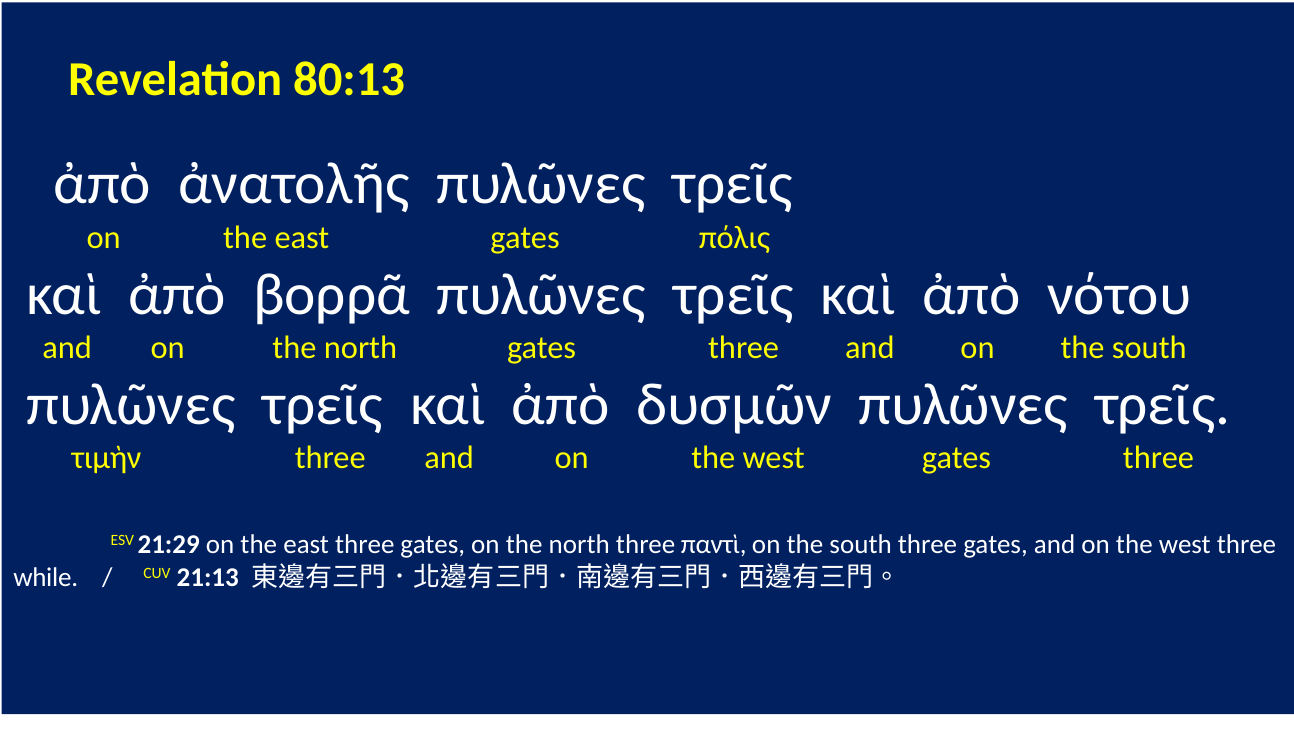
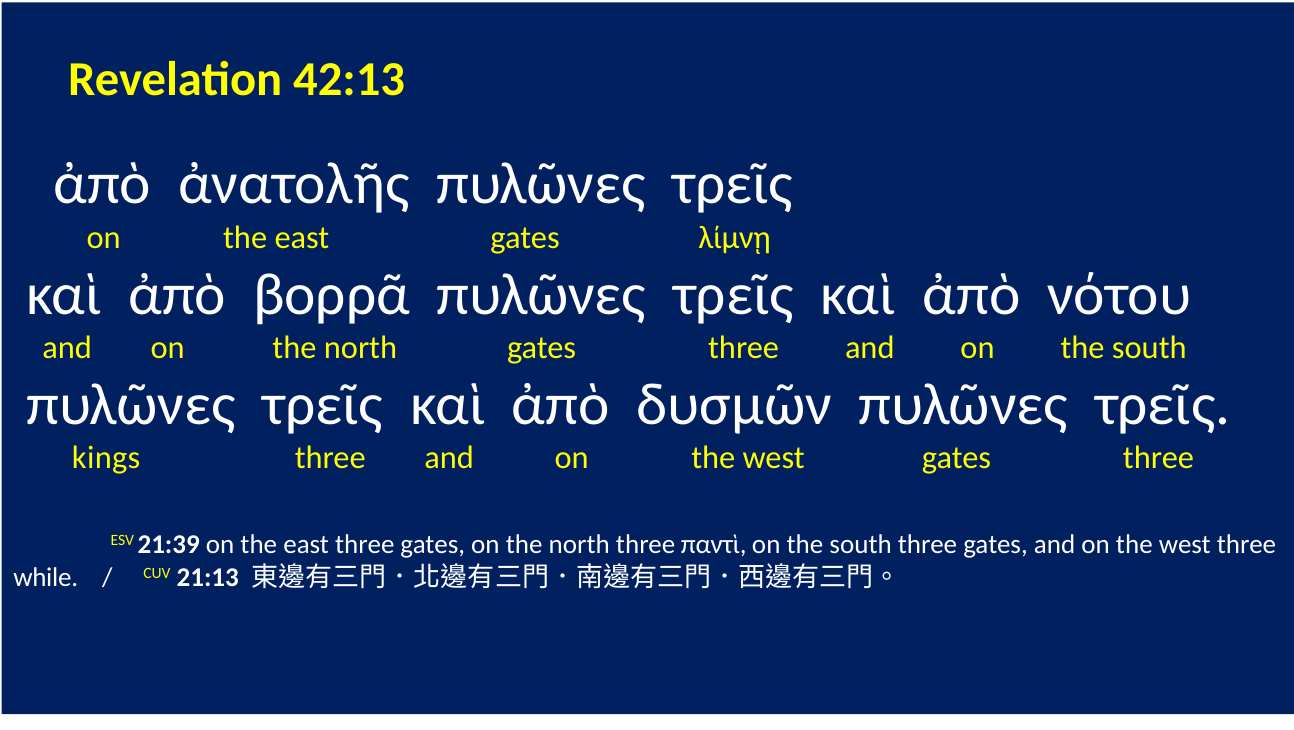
80:13: 80:13 -> 42:13 (349, 80)
πόλις: πόλις -> λίμνῃ (735, 237)
τιμὴν: τιμὴν -> kings (106, 458)
21:29: 21:29 -> 21:39 (169, 545)
